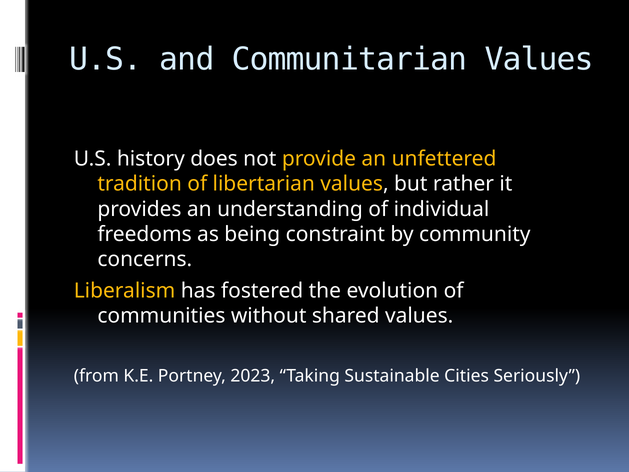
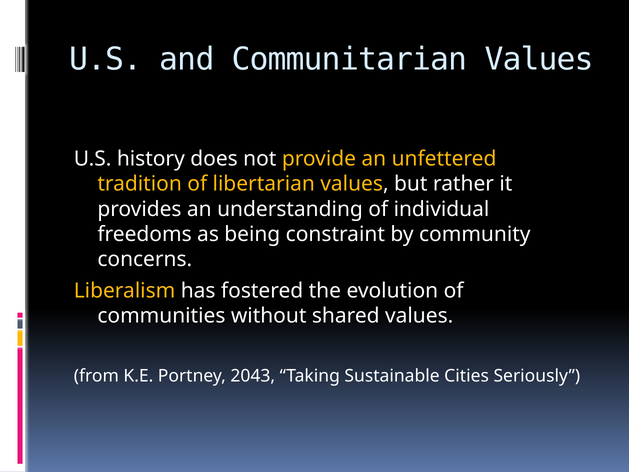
2023: 2023 -> 2043 (253, 376)
